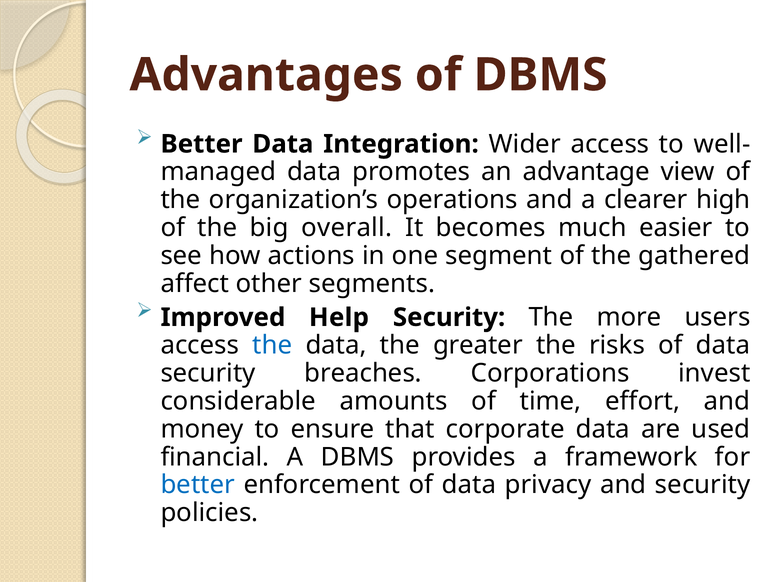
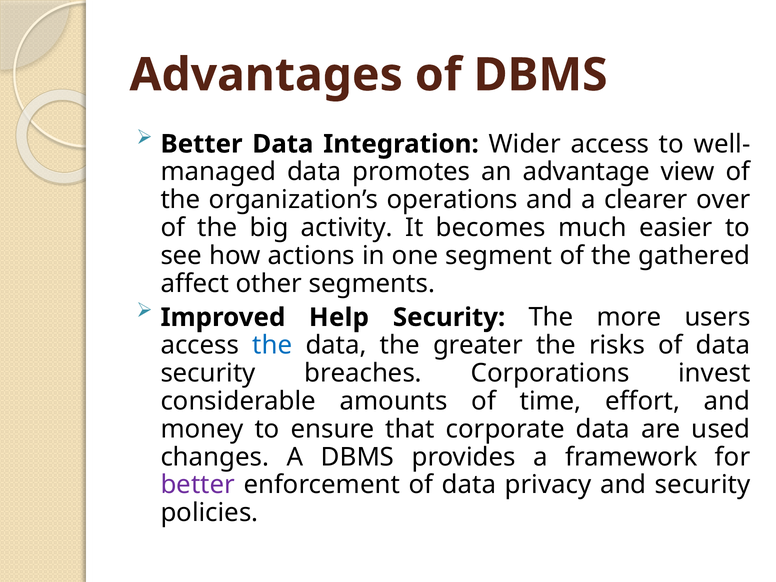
high: high -> over (723, 200)
overall: overall -> activity (347, 228)
financial: financial -> changes (215, 457)
better colour: blue -> purple (198, 485)
